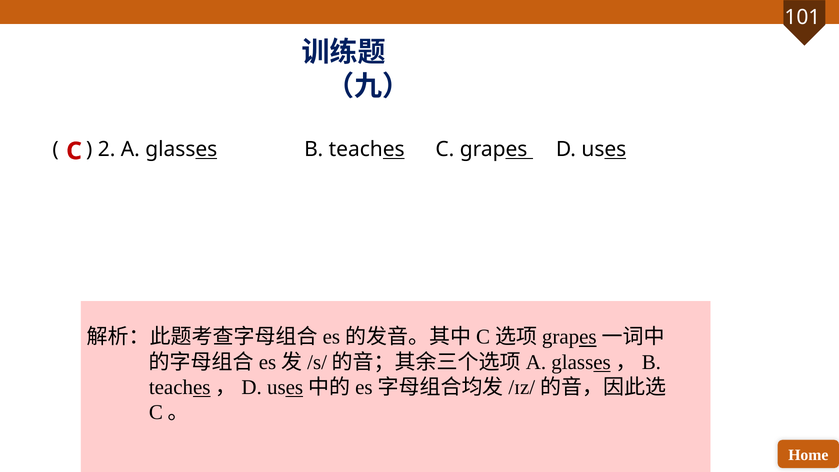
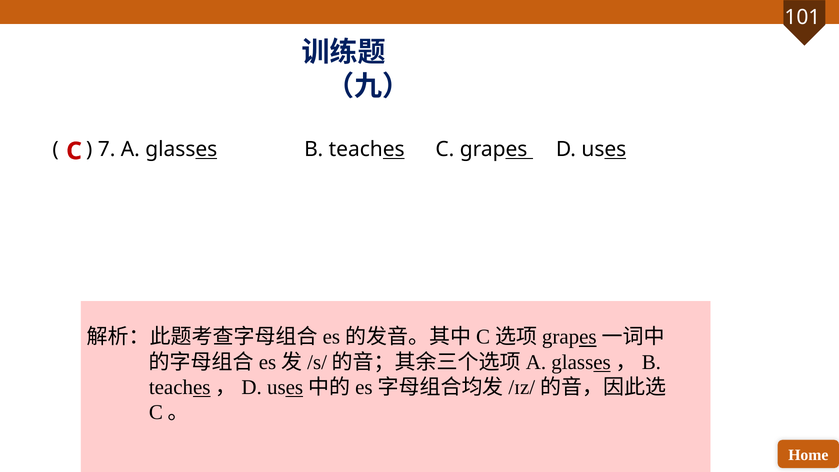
2: 2 -> 7 (107, 149)
